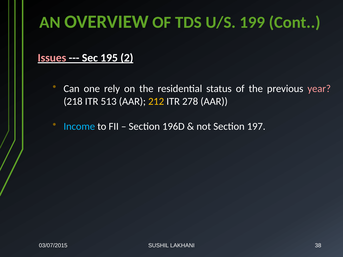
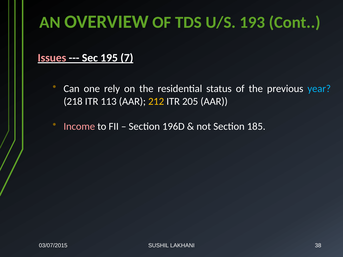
199: 199 -> 193 (252, 22)
2: 2 -> 7 (127, 58)
year colour: pink -> light blue (319, 89)
513: 513 -> 113 (109, 101)
278: 278 -> 205 (190, 101)
Income colour: light blue -> pink (79, 127)
197: 197 -> 185 (256, 127)
